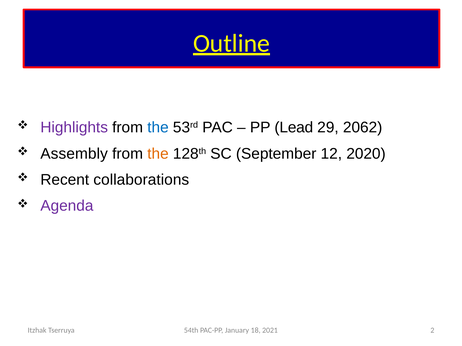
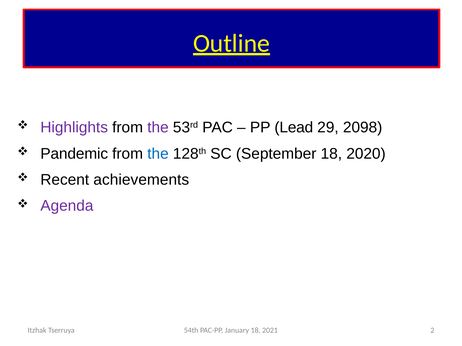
the colour: blue -> purple (158, 128)
2062: 2062 -> 2098 (363, 128)
Assembly: Assembly -> Pandemic (74, 154)
the colour: orange -> blue (158, 154)
September 12: 12 -> 18 (331, 154)
collaborations: collaborations -> achievements (141, 180)
